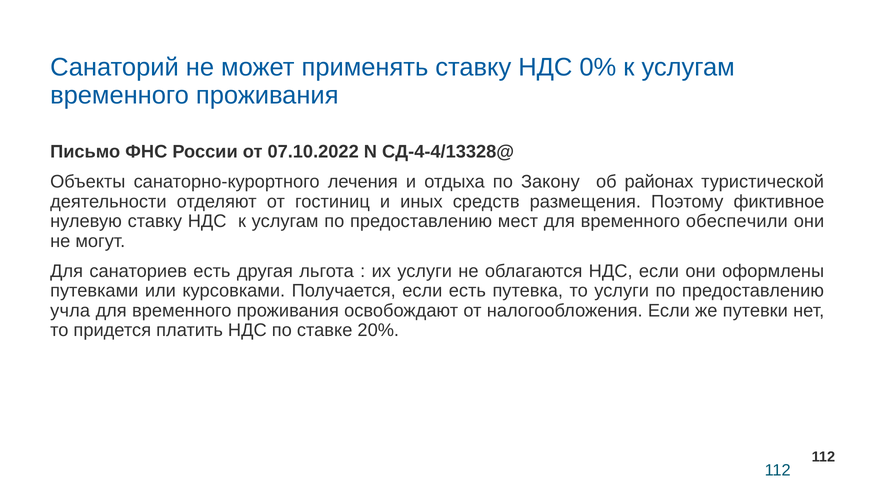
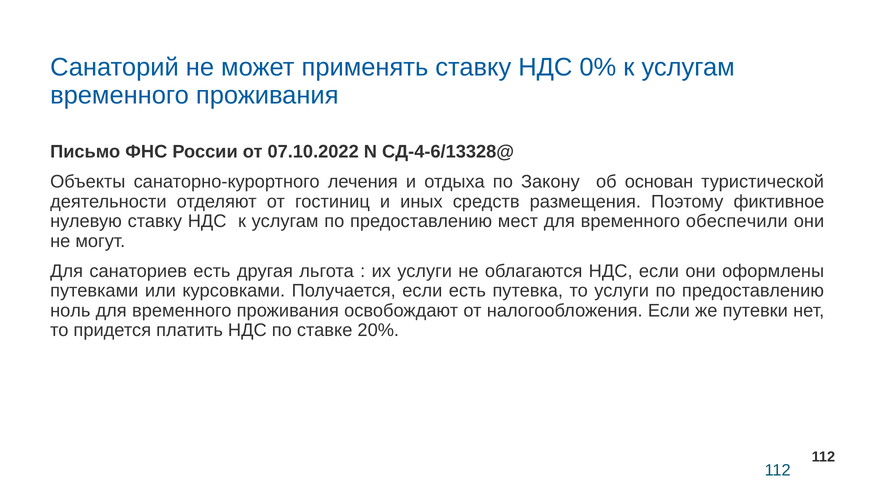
СД-4-4/13328@: СД-4-4/13328@ -> СД-4-6/13328@ (448, 152)
районах: районах -> основан (659, 182)
учла: учла -> ноль (70, 311)
